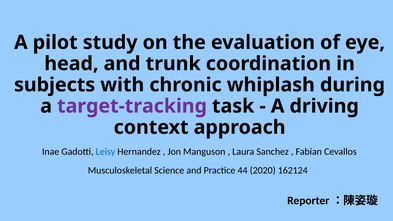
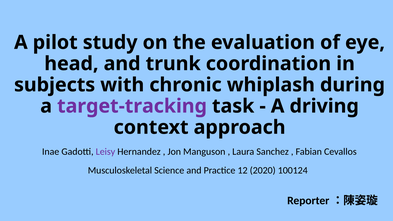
Leisy colour: blue -> purple (105, 152)
44: 44 -> 12 (243, 171)
162124: 162124 -> 100124 (293, 171)
